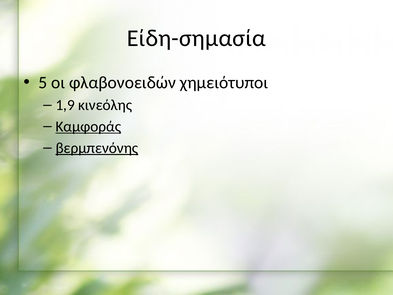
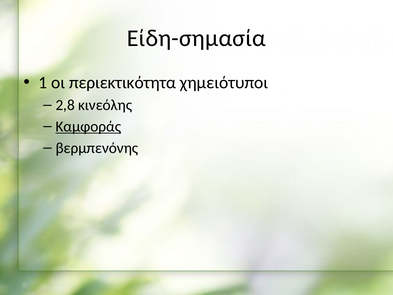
5: 5 -> 1 (43, 82)
φλαβονοειδών: φλαβονοειδών -> περιεκτικότητα (123, 82)
1,9: 1,9 -> 2,8 (65, 105)
βερμπενόνης underline: present -> none (97, 148)
